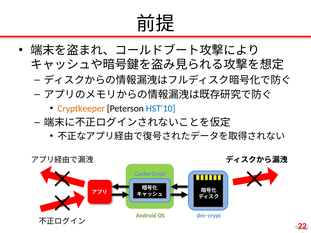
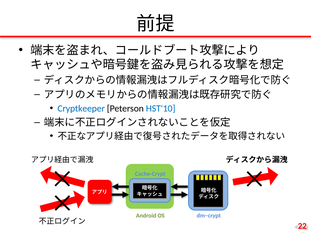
Cryptkeeper colour: orange -> blue (81, 108)
